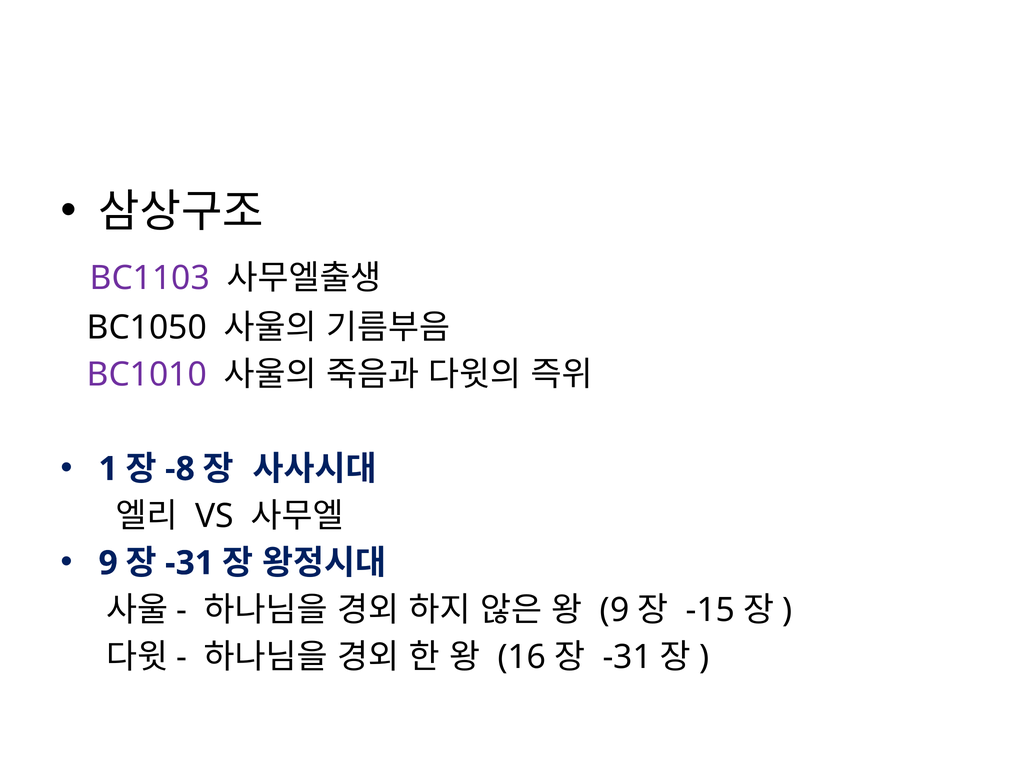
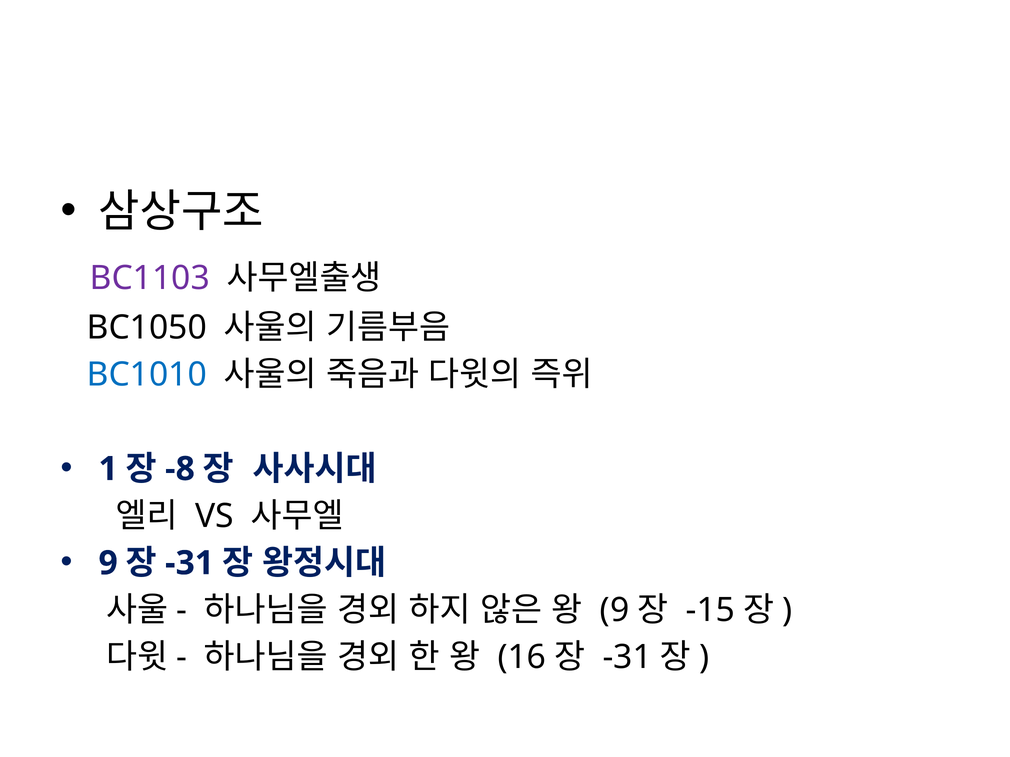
BC1010 colour: purple -> blue (147, 375)
